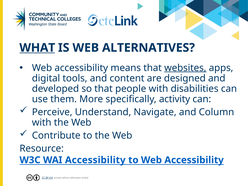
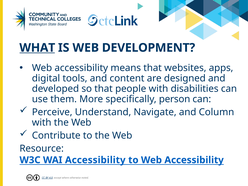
ALTERNATIVES: ALTERNATIVES -> DEVELOPMENT (149, 48)
websites underline: present -> none (185, 68)
activity: activity -> person (175, 99)
